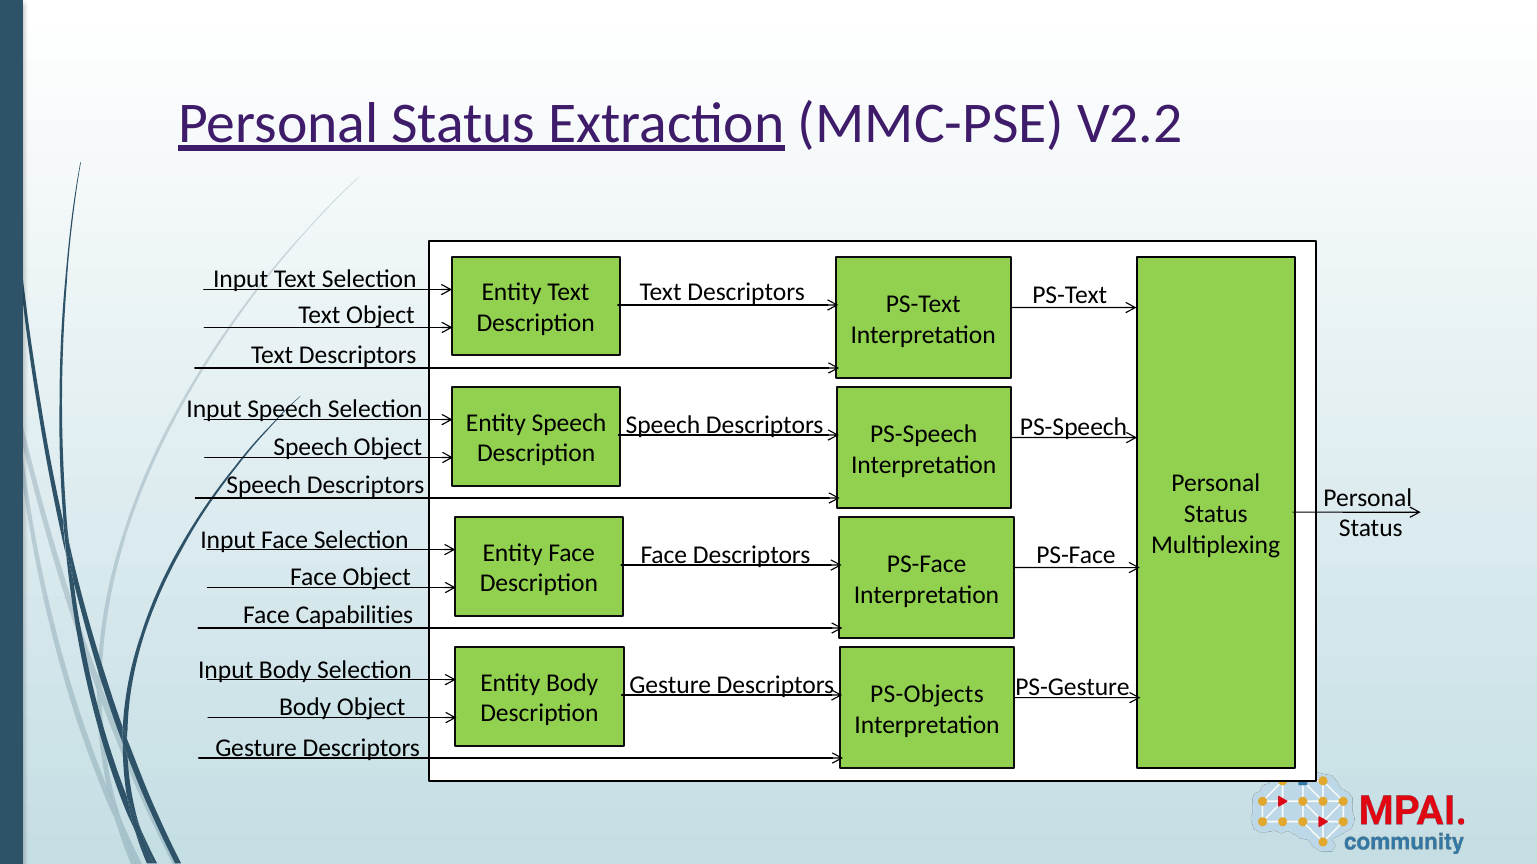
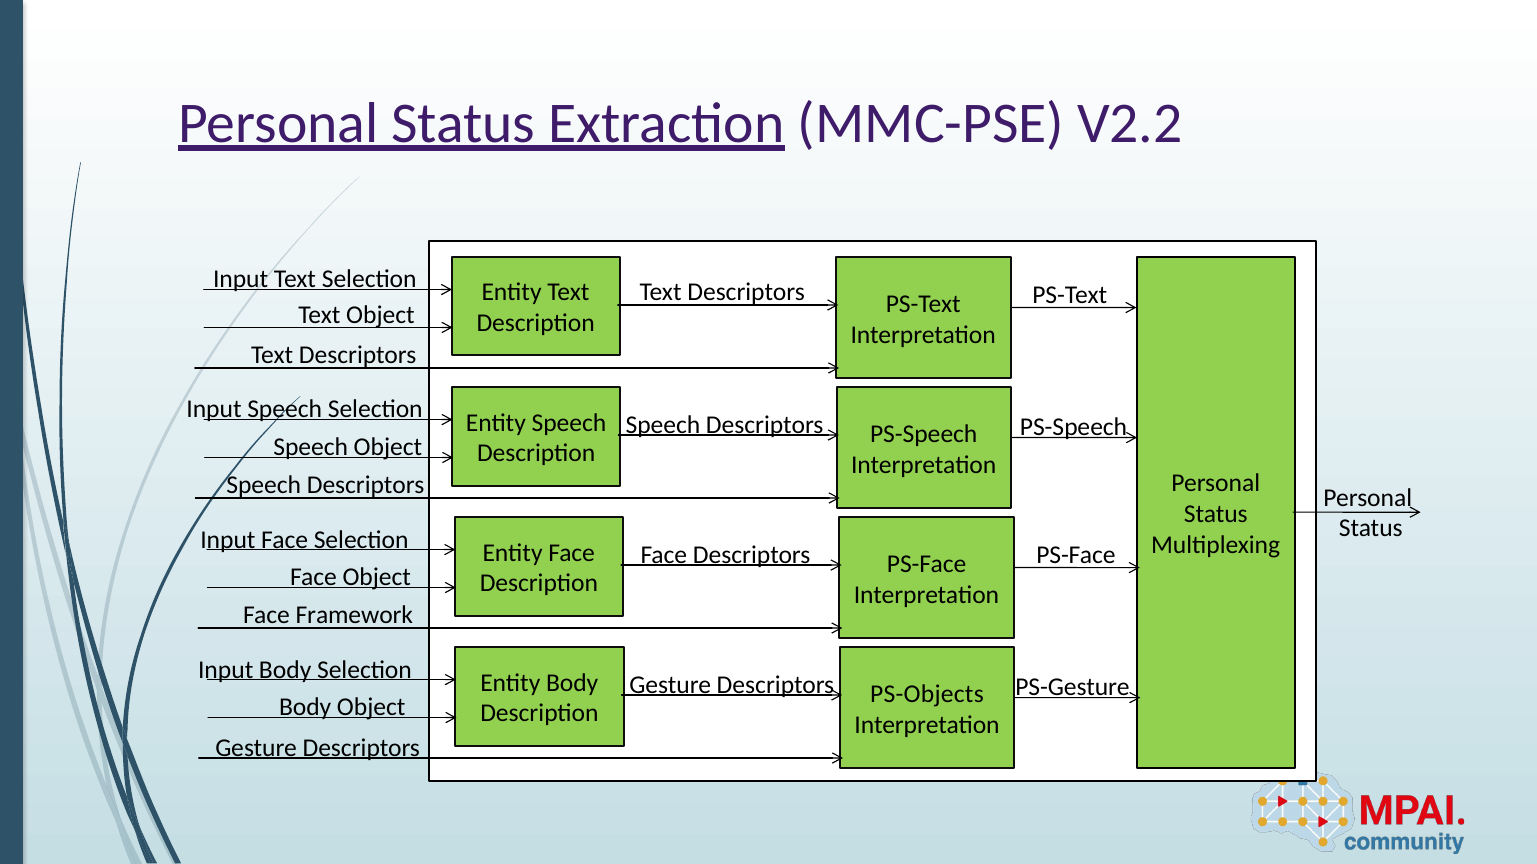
Capabilities: Capabilities -> Framework (354, 615)
